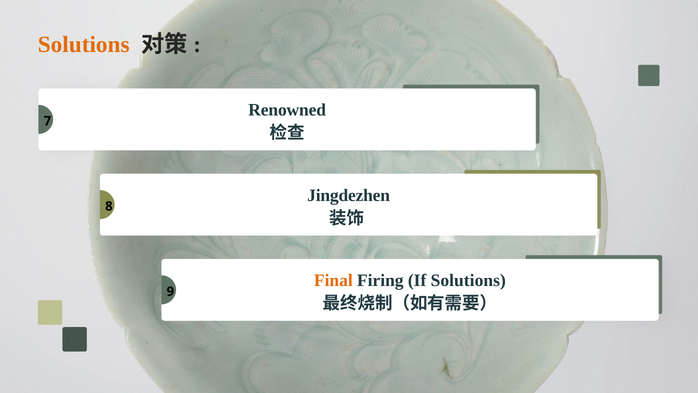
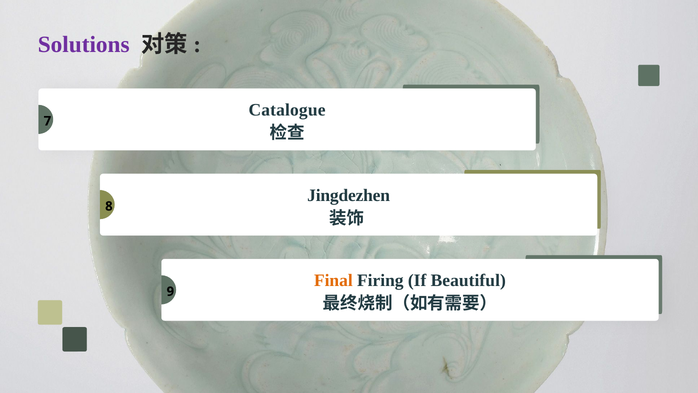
Solutions colour: orange -> purple (84, 44)
Renowned: Renowned -> Catalogue (287, 110)
If Solutions: Solutions -> Beautiful (468, 280)
